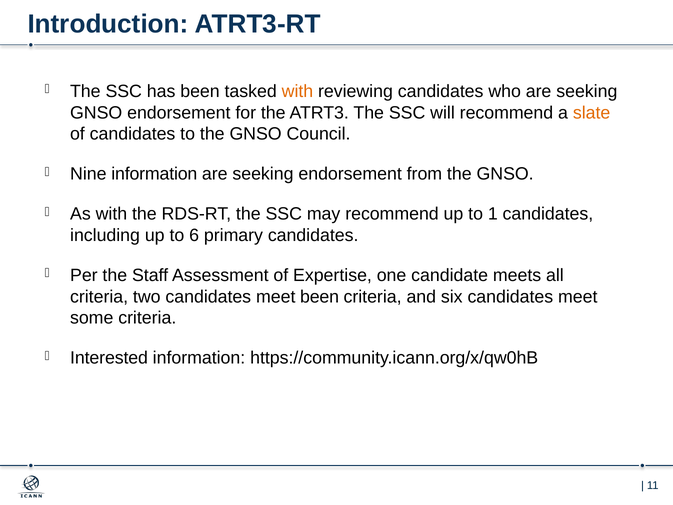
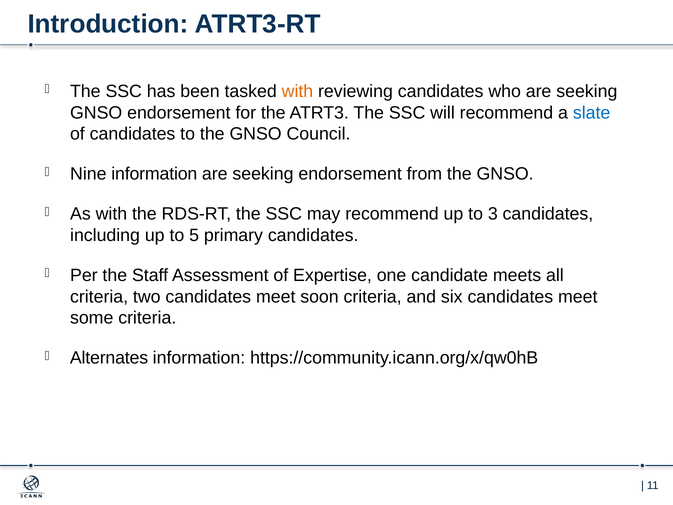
slate colour: orange -> blue (592, 113)
1: 1 -> 3 (493, 214)
6: 6 -> 5 (194, 235)
meet been: been -> soon (319, 297)
Interested: Interested -> Alternates (109, 358)
